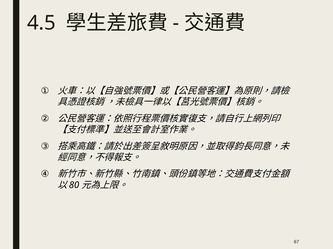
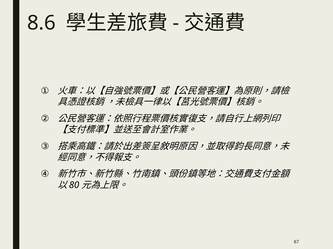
4.5: 4.5 -> 8.6 (41, 23)
